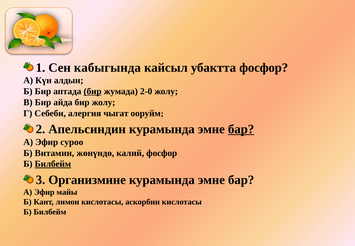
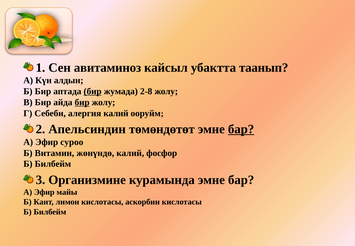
кабыгында: кабыгында -> авитаминоз (107, 68)
убактта фосфор: фосфор -> таанып (264, 68)
2-0: 2-0 -> 2-8 (146, 91)
бир underline: none -> present (82, 102)
алергия чыгат: чыгат -> калий (116, 113)
Апельсиндин курамында: курамында -> төмөндөтөт (162, 129)
Билбейм underline: present -> none (53, 164)
